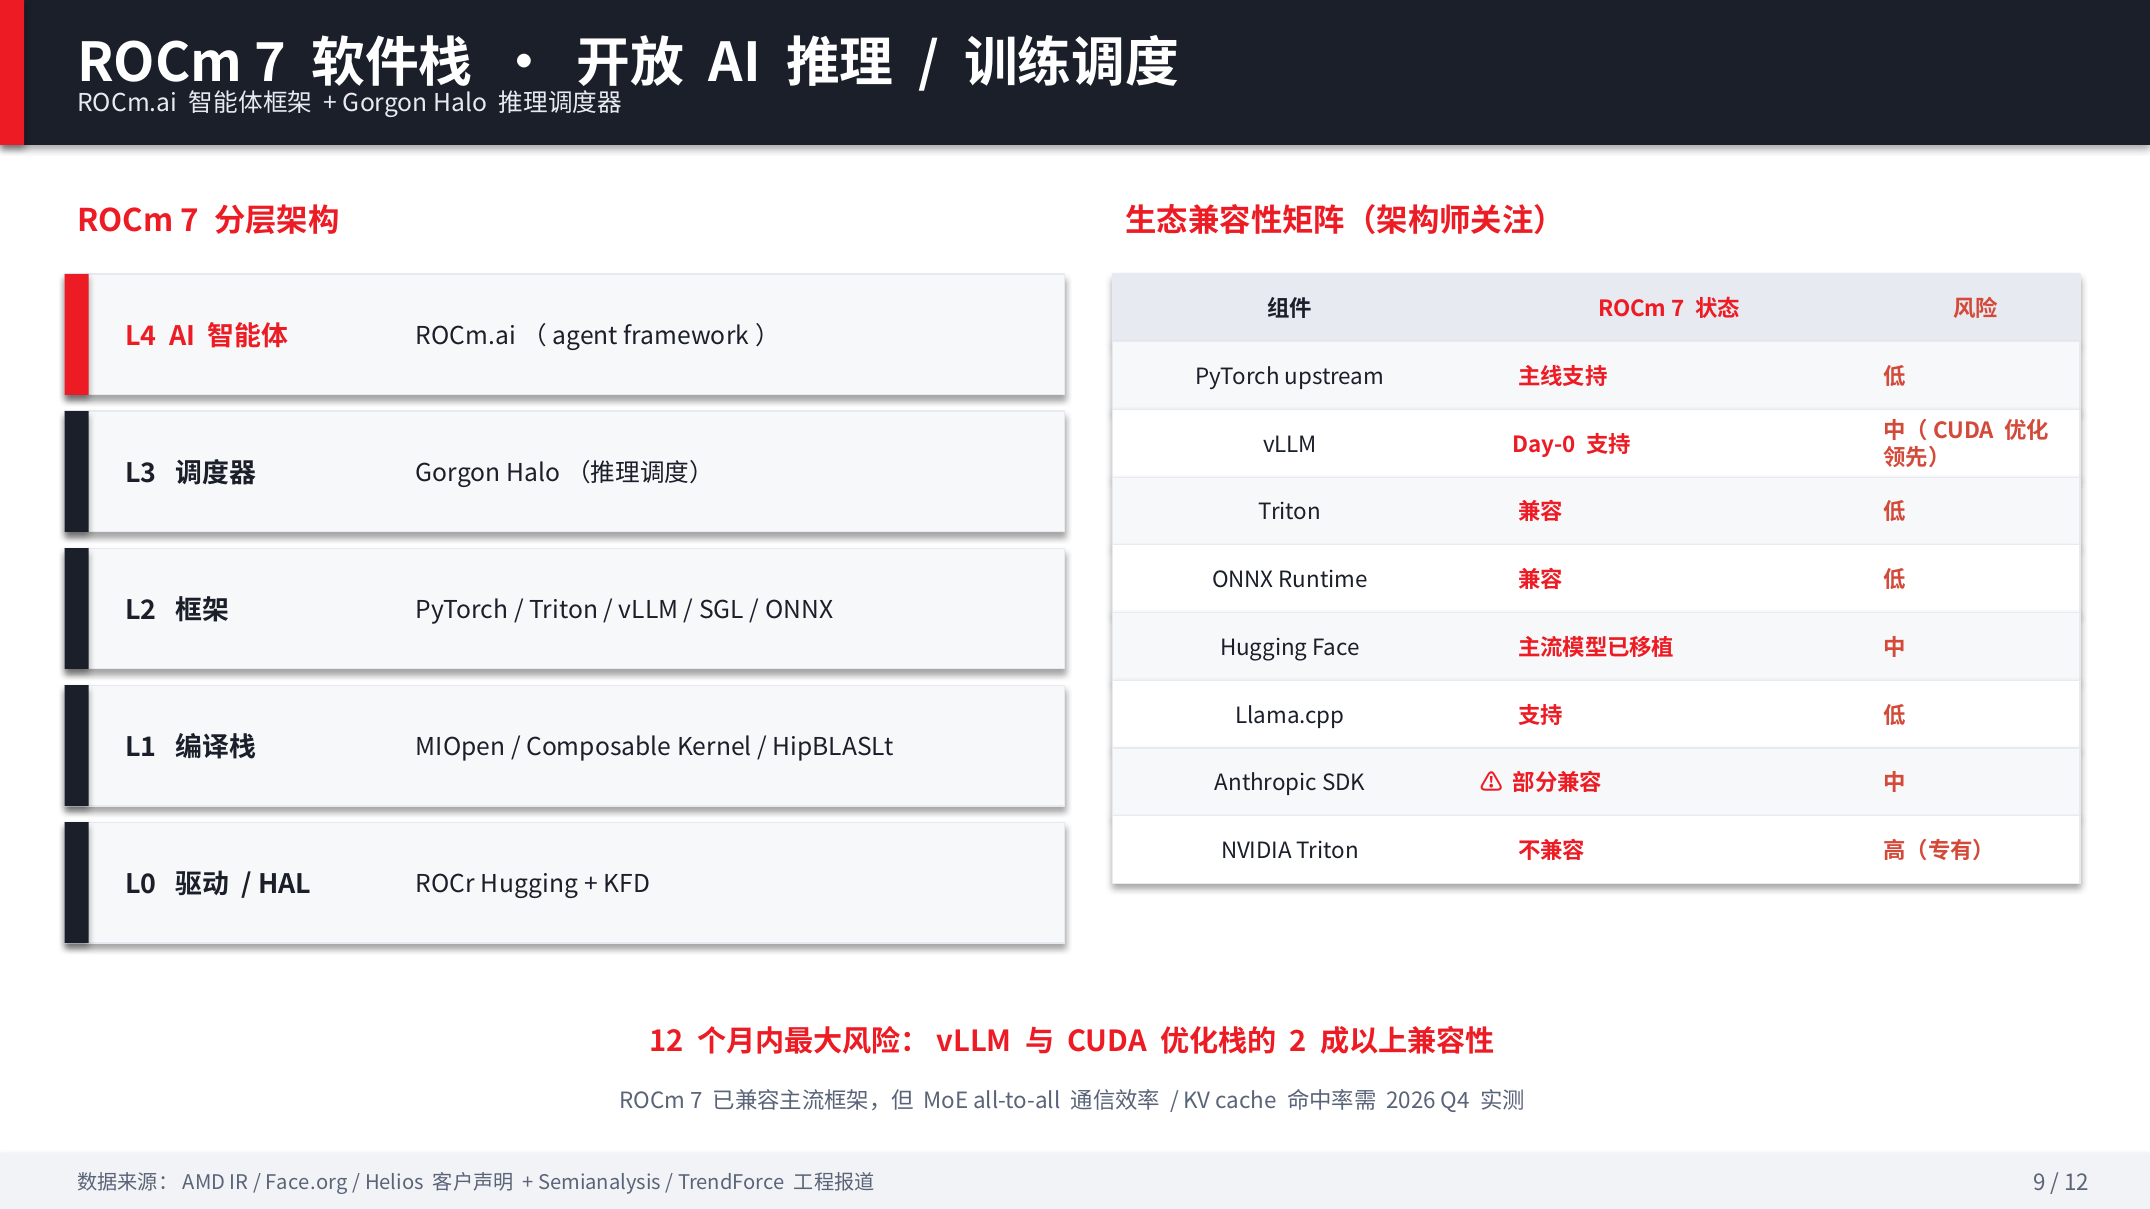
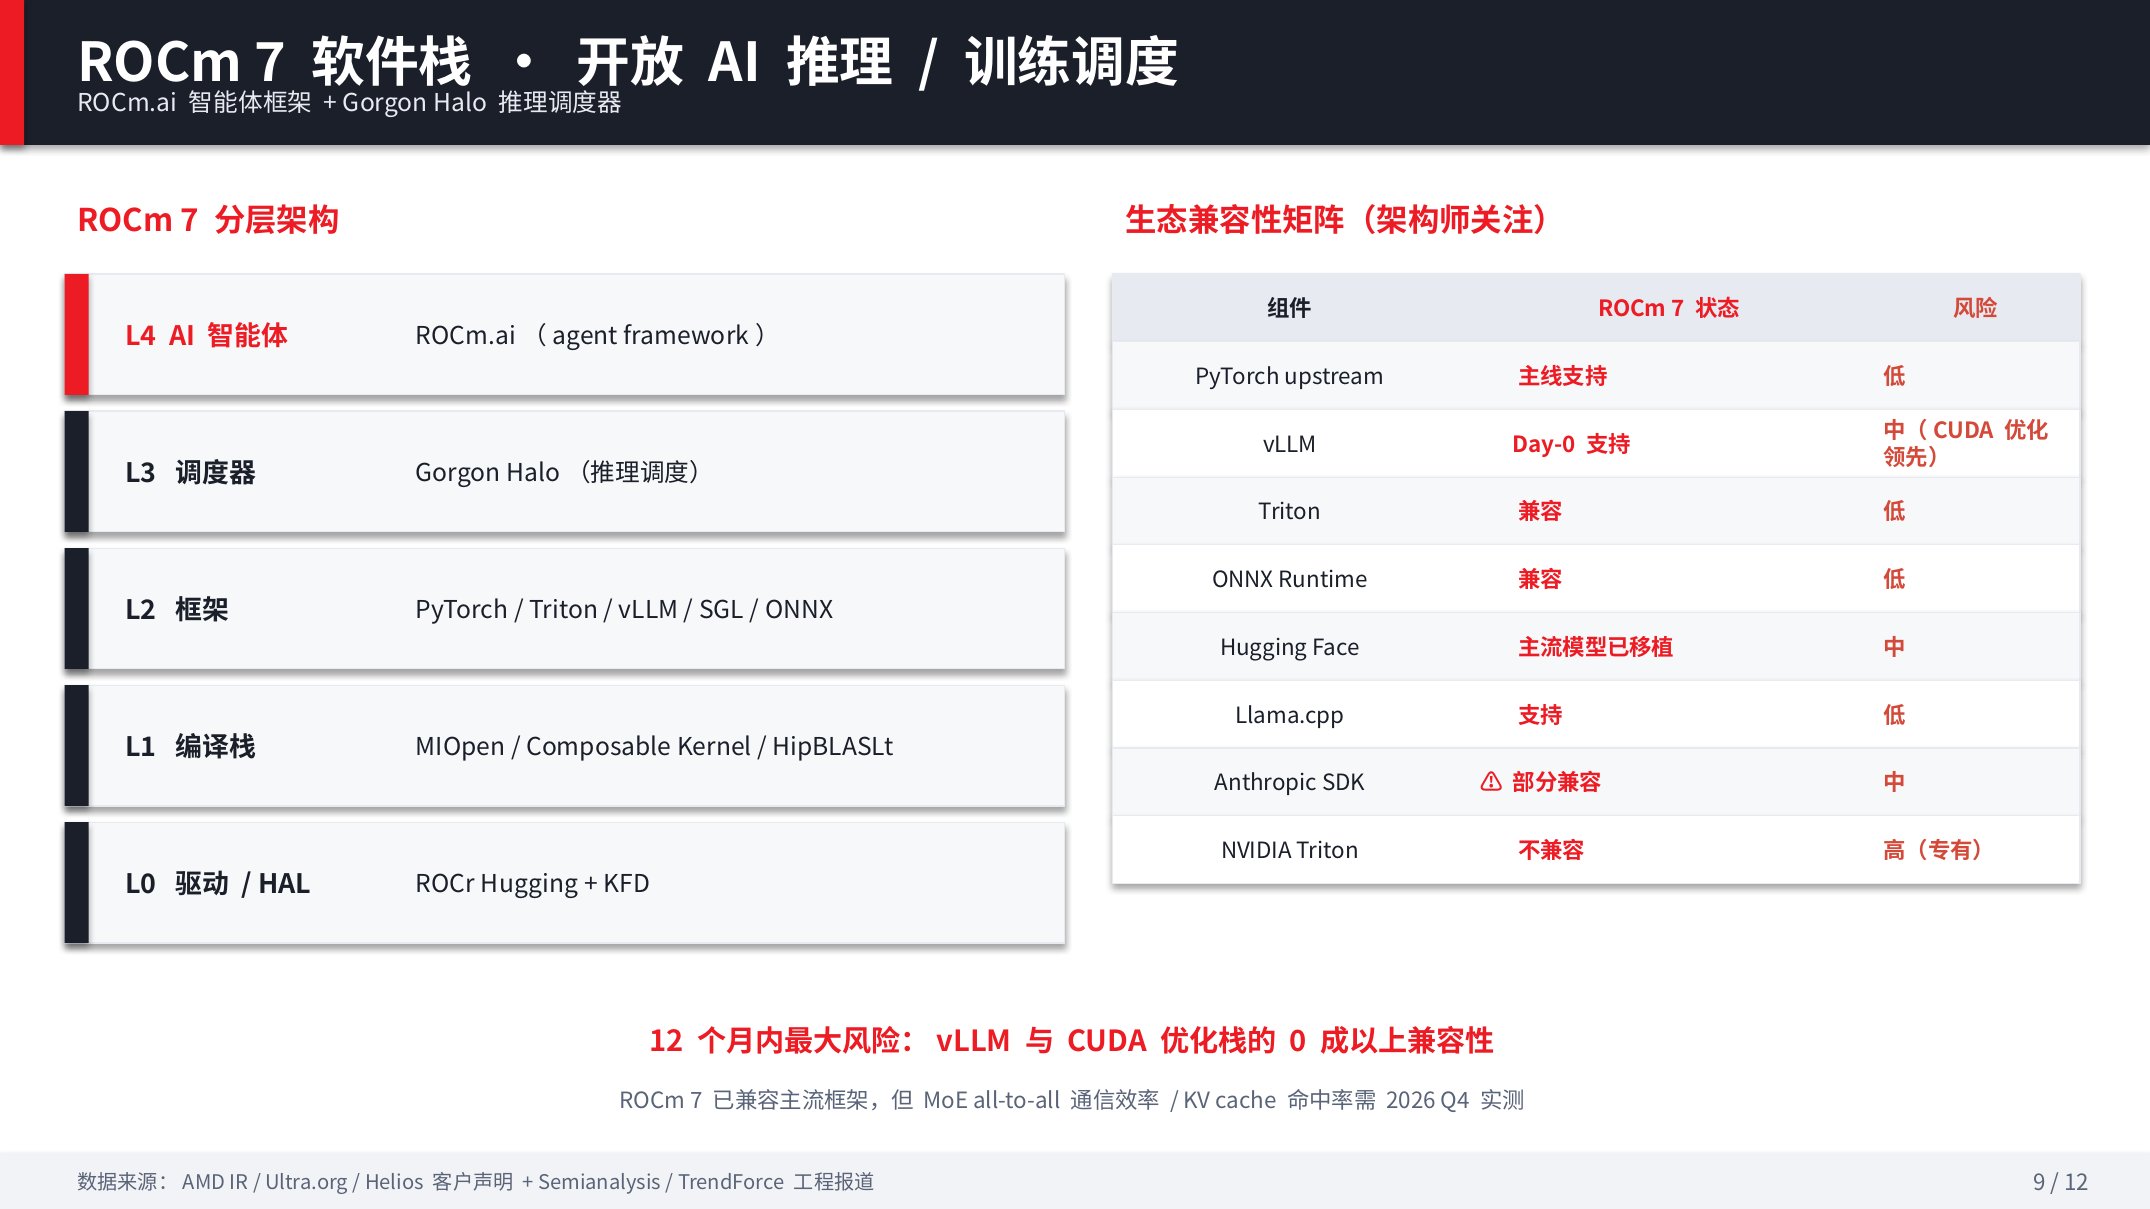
2: 2 -> 0 (1298, 1042)
Face.org: Face.org -> Ultra.org (307, 1183)
